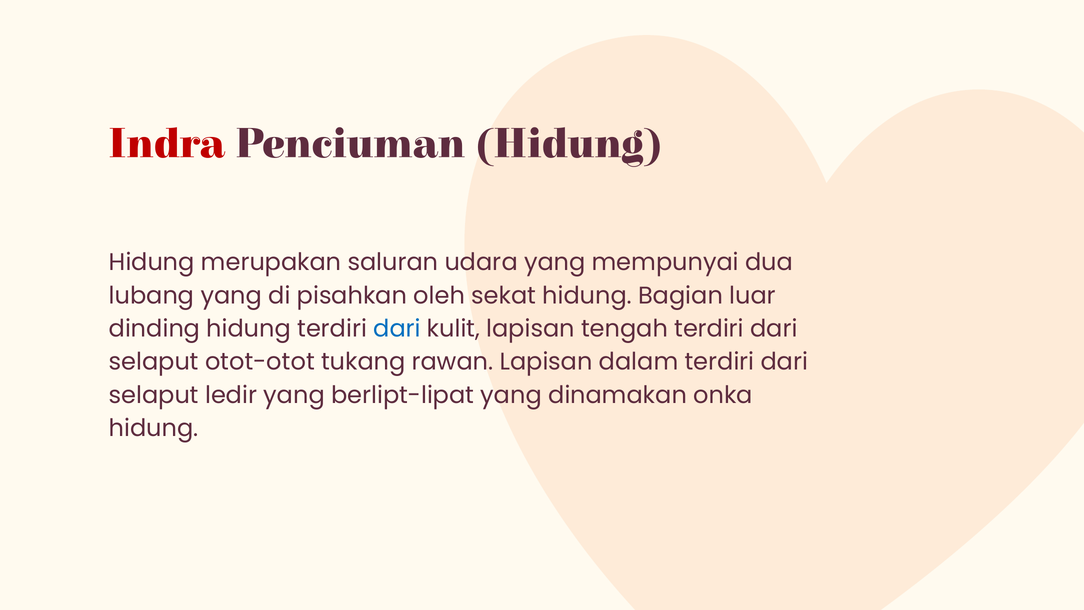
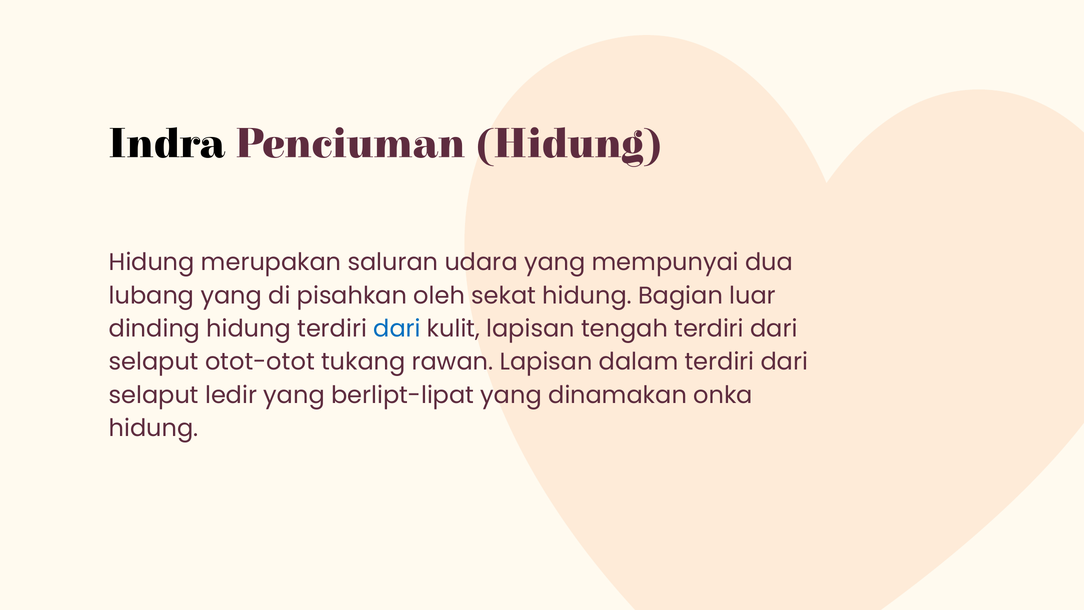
Indra colour: red -> black (167, 144)
